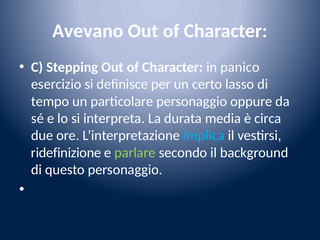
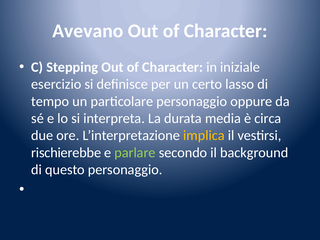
panico: panico -> iniziale (240, 67)
implica colour: light blue -> yellow (204, 135)
ridefinizione: ridefinizione -> rischierebbe (66, 153)
